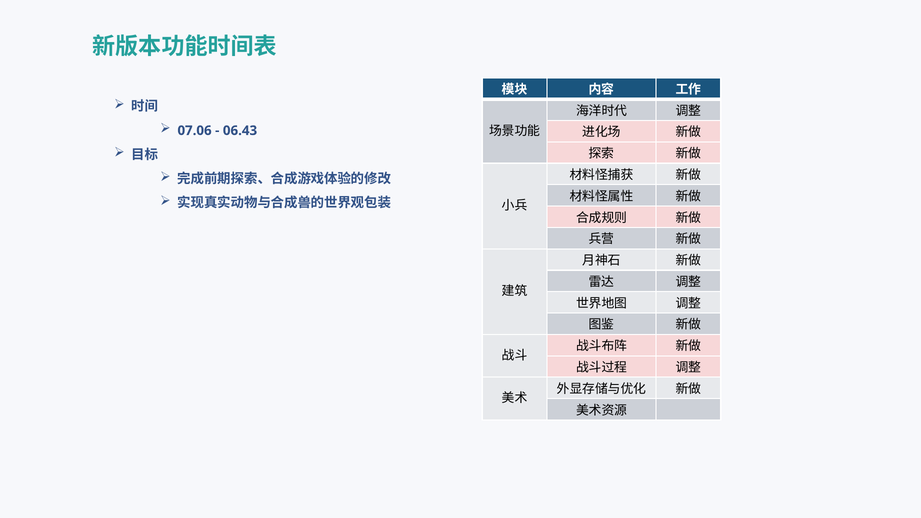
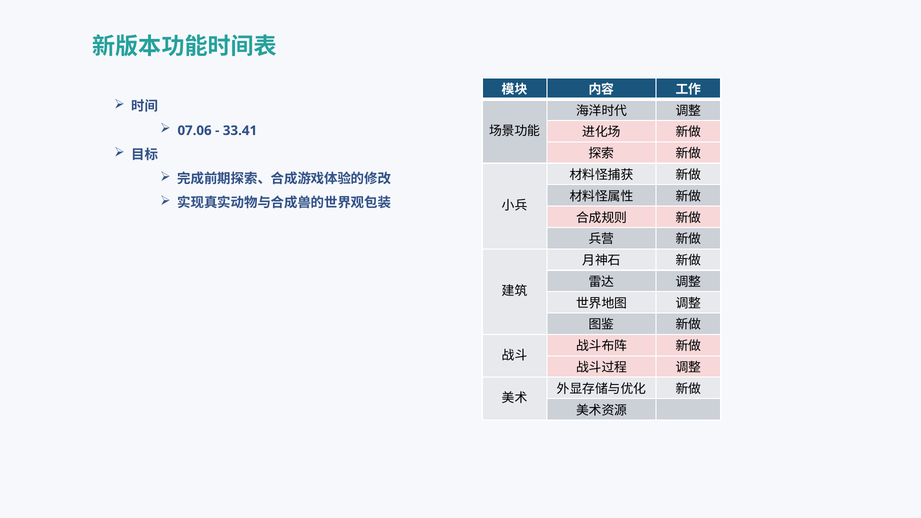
06.43: 06.43 -> 33.41 (240, 131)
